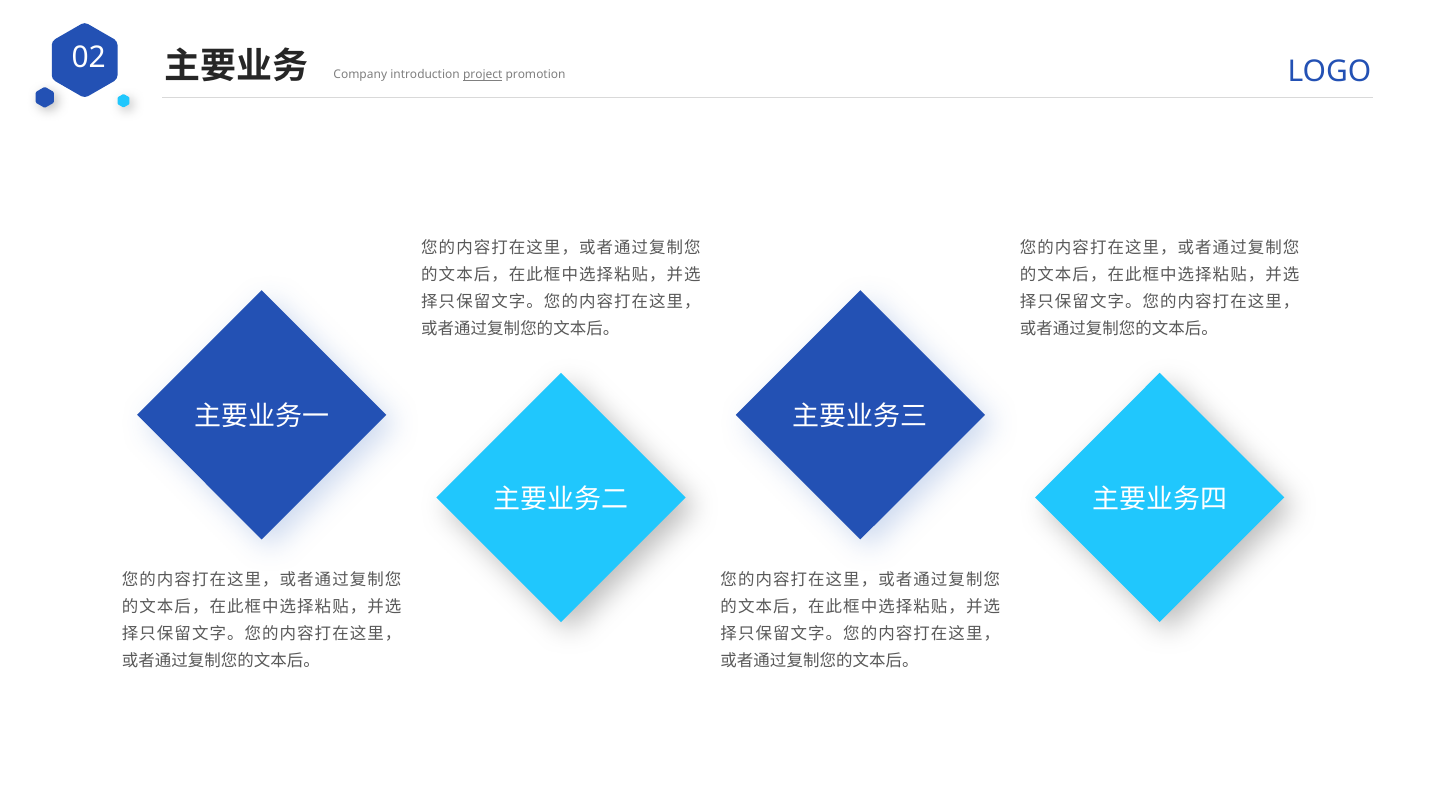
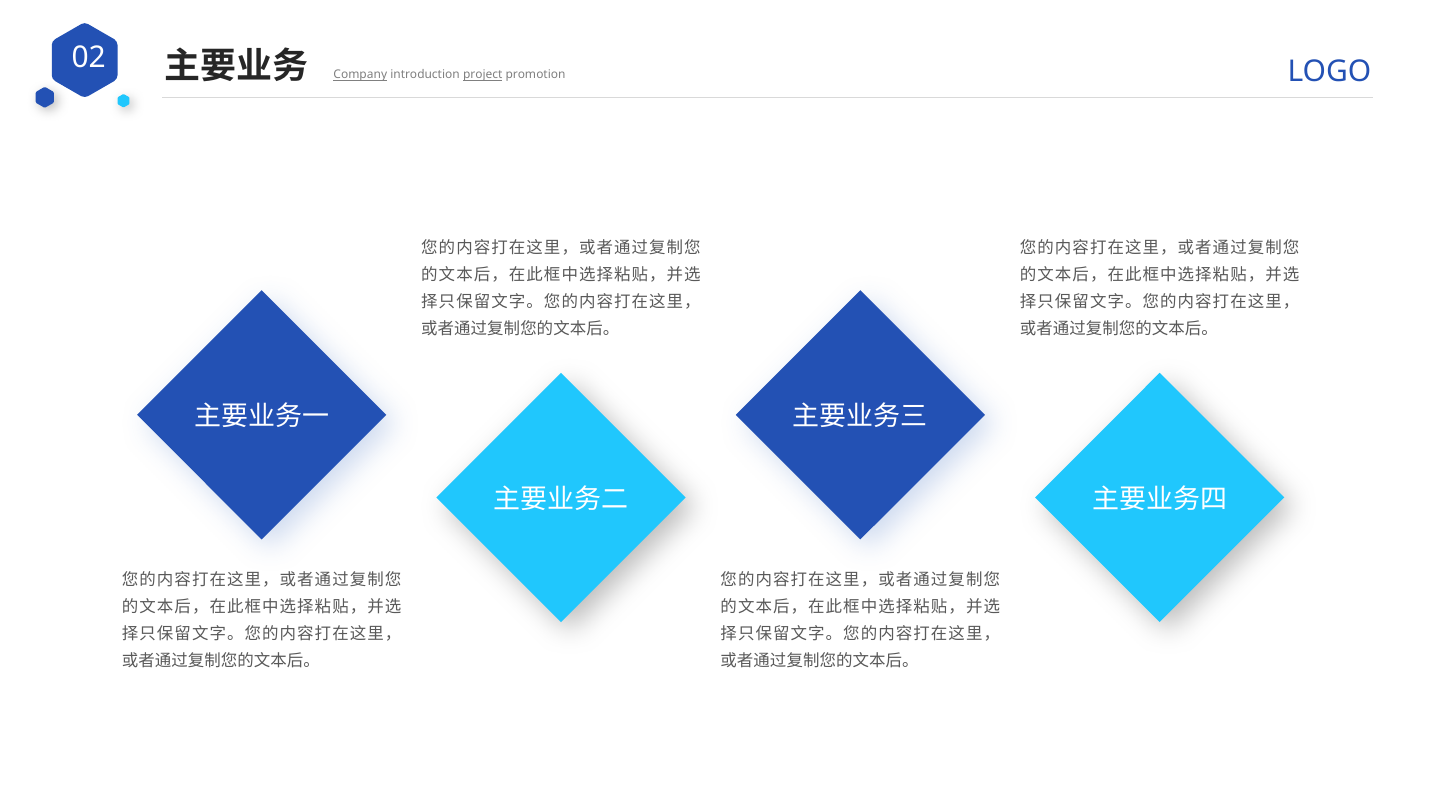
Company underline: none -> present (360, 75)
